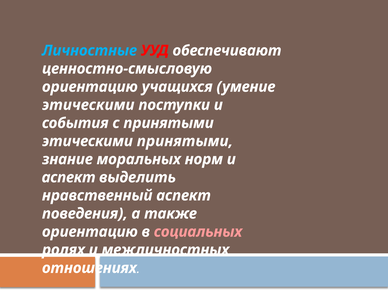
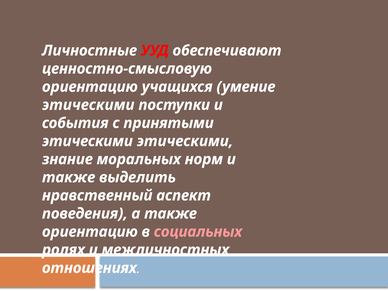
Личностные colour: light blue -> white (89, 51)
этическими принятыми: принятыми -> этическими (185, 141)
аспект: аспект -> также (69, 177)
